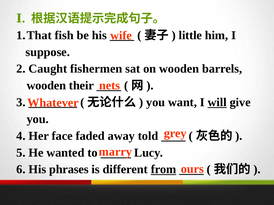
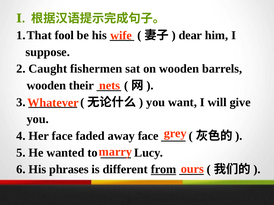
fish: fish -> fool (64, 35)
little: little -> dear (190, 35)
will underline: present -> none (217, 103)
away told: told -> face (148, 136)
